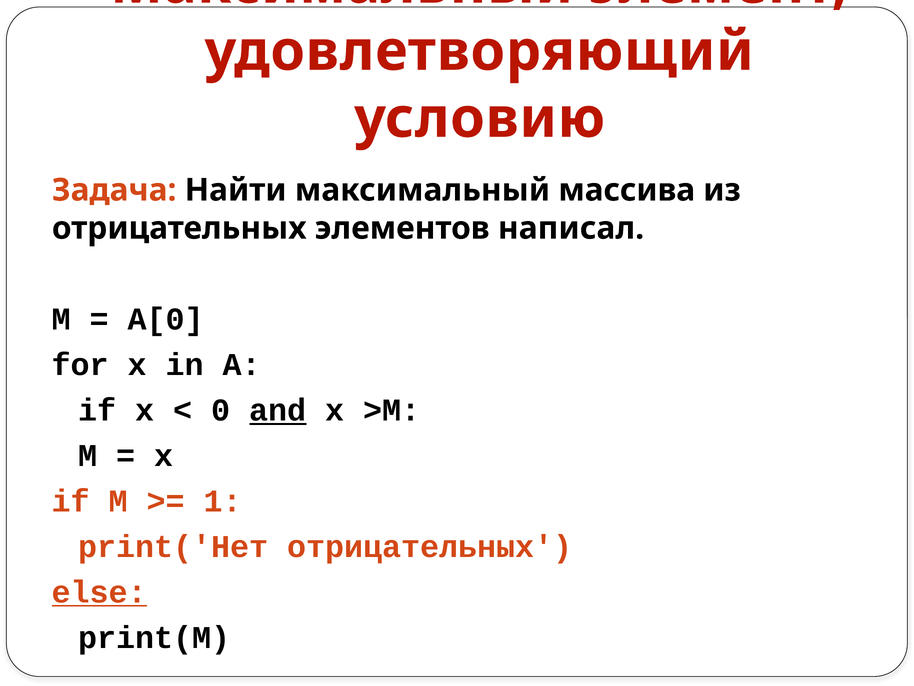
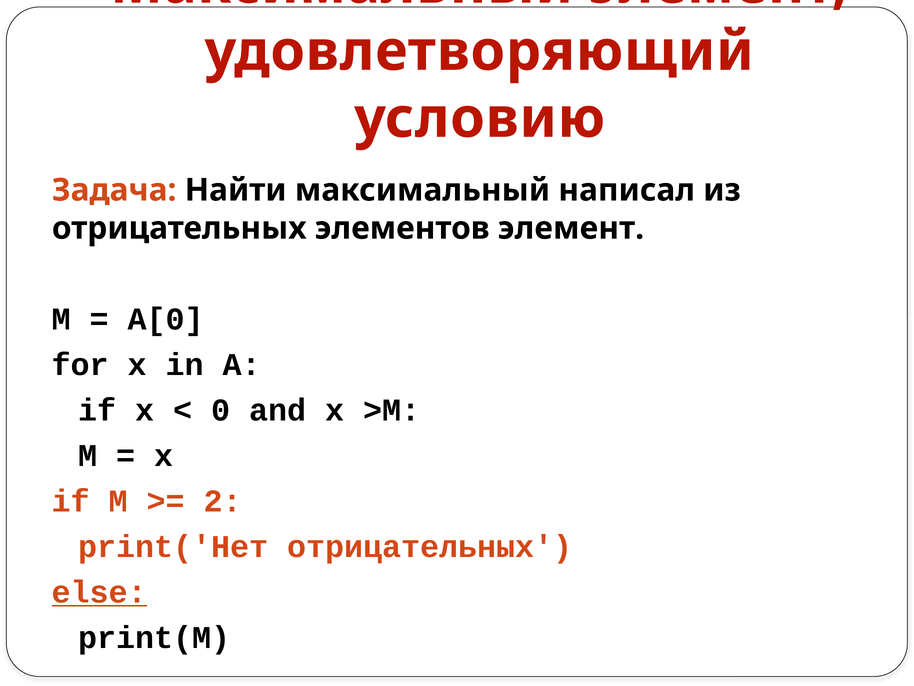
массива: массива -> написал (627, 190)
элементов написал: написал -> элемент (571, 228)
and underline: present -> none (278, 410)
1: 1 -> 2 (223, 501)
